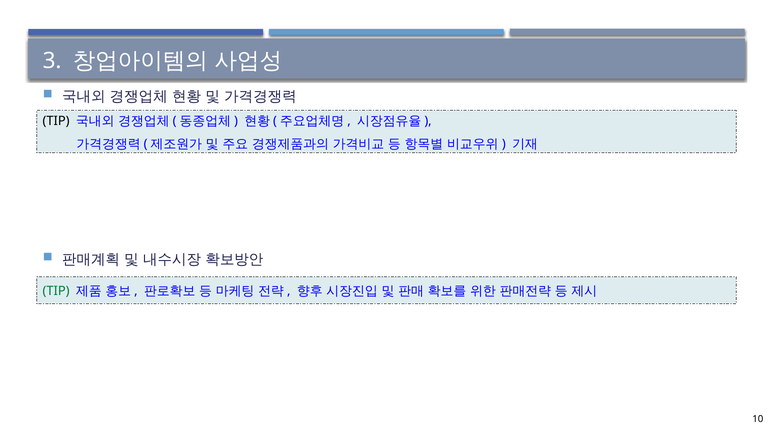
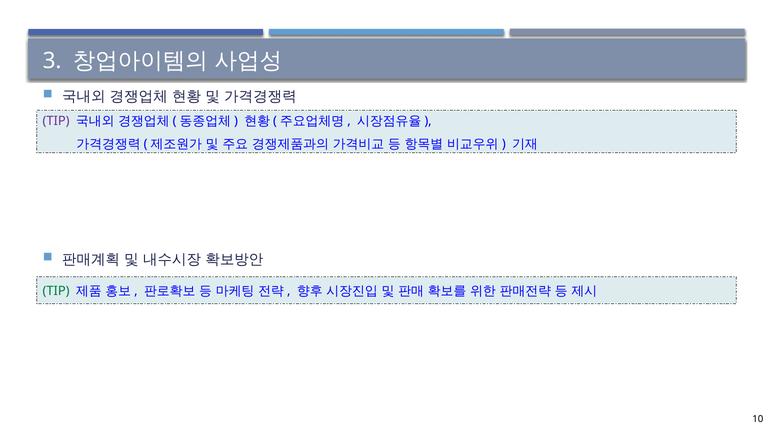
TIP colour: black -> purple (56, 121)
